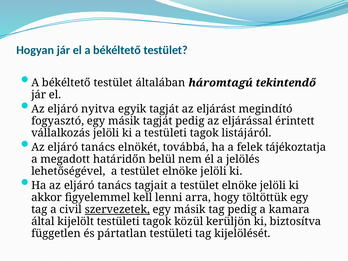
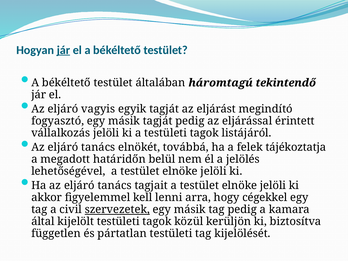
jár underline: none -> present (63, 50)
nyitva: nyitva -> vagyis (98, 109)
töltöttük: töltöttük -> cégekkel (265, 198)
